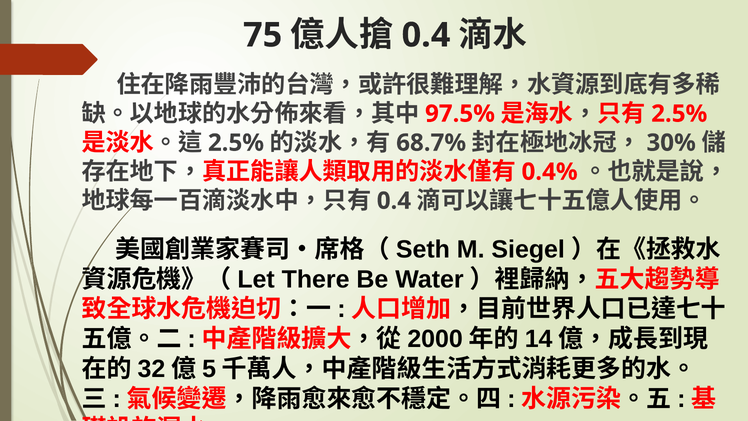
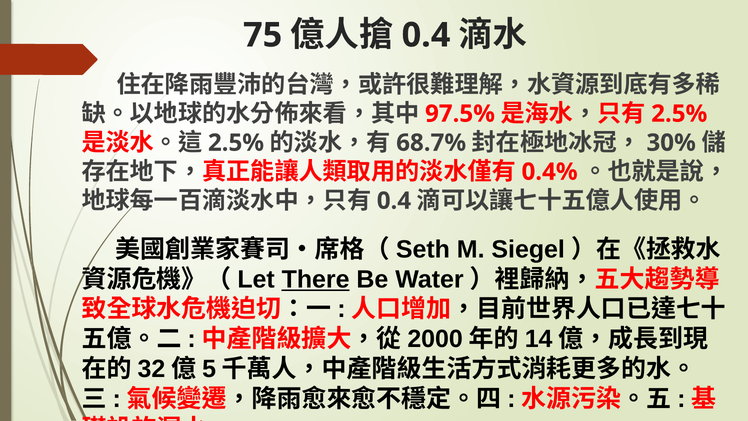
There underline: none -> present (316, 279)
